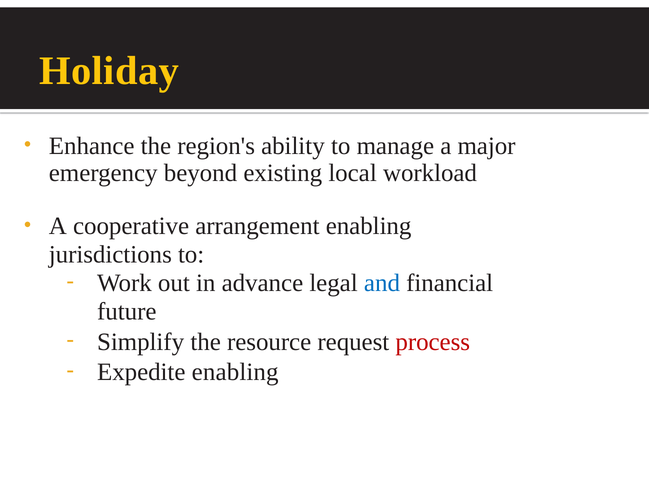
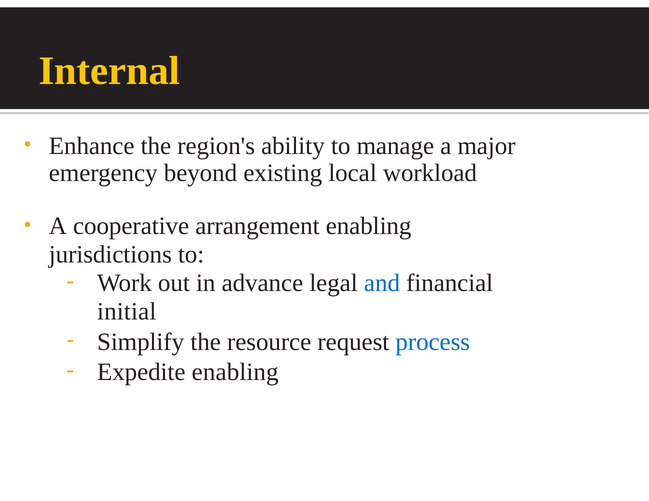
Holiday: Holiday -> Internal (109, 71)
future: future -> initial (127, 312)
process colour: red -> blue (433, 342)
